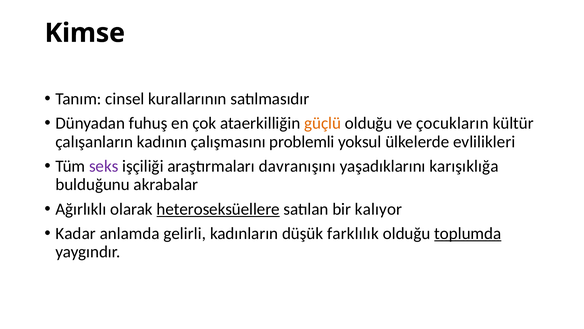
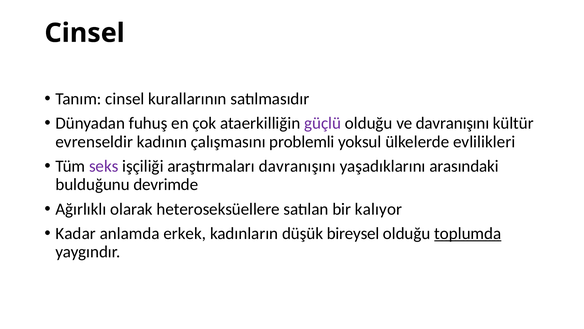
Kimse: Kimse -> Cinsel (85, 33)
güçlü colour: orange -> purple (323, 123)
ve çocukların: çocukların -> davranışını (453, 123)
çalışanların: çalışanların -> evrenseldir (94, 142)
karışıklığa: karışıklığa -> arasındaki (464, 166)
akrabalar: akrabalar -> devrimde (166, 184)
heteroseksüellere underline: present -> none (218, 209)
gelirli: gelirli -> erkek (185, 233)
farklılık: farklılık -> bireysel (353, 233)
